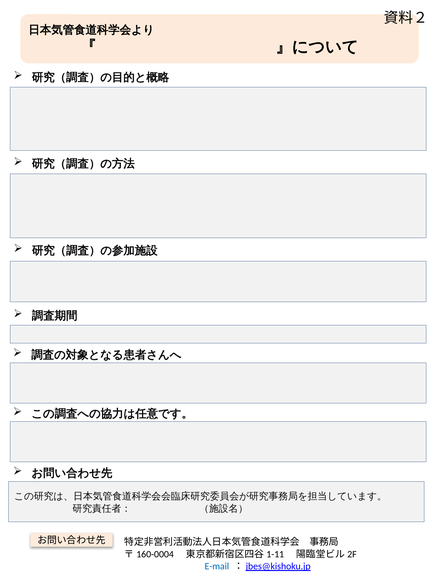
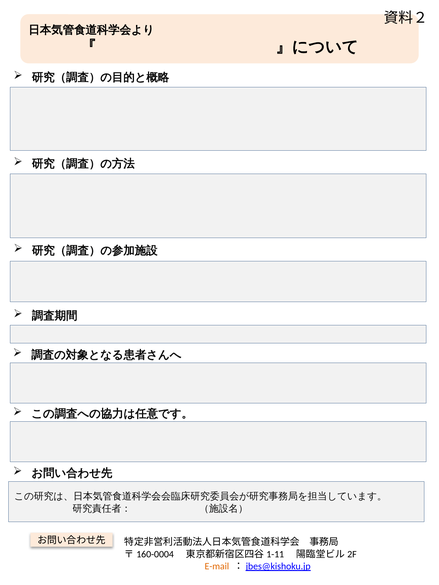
E-mail colour: blue -> orange (217, 566)
